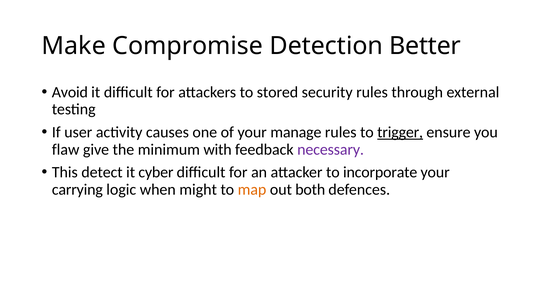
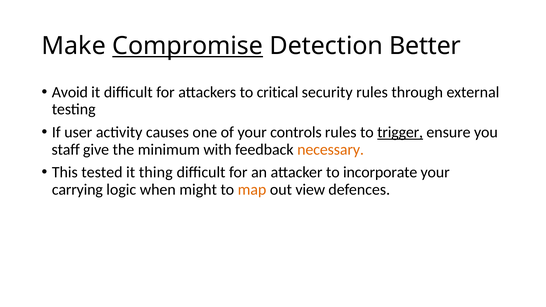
Compromise underline: none -> present (188, 46)
stored: stored -> critical (278, 92)
manage: manage -> controls (296, 132)
flaw: flaw -> staff (66, 149)
necessary colour: purple -> orange (331, 149)
detect: detect -> tested (102, 172)
cyber: cyber -> thing (156, 172)
both: both -> view (310, 190)
